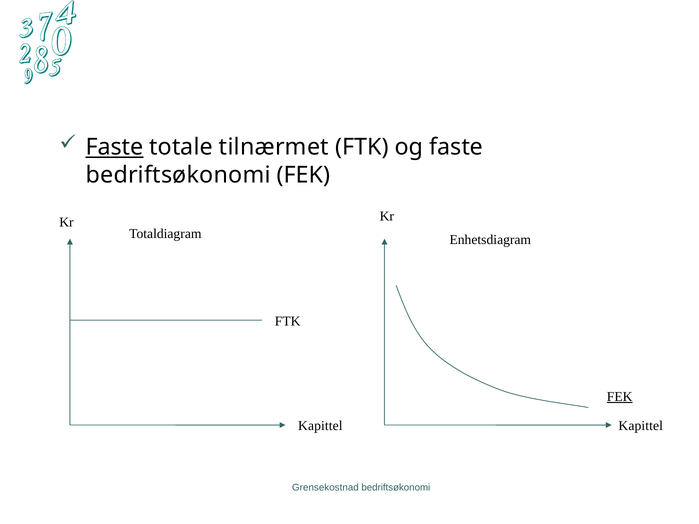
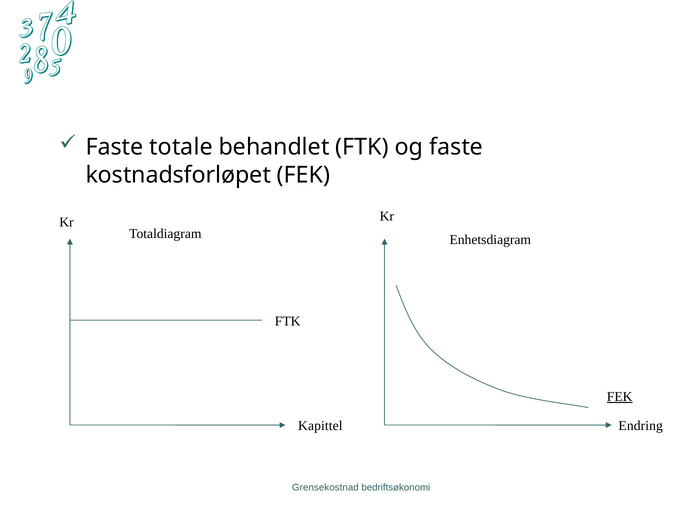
Faste underline: present -> none (115, 147)
tilnærmet: tilnærmet -> behandlet (274, 147)
bedriftsøkonomi: bedriftsøkonomi -> kostnadsforløpet (178, 175)
Kapittel: Kapittel -> Endring (641, 426)
